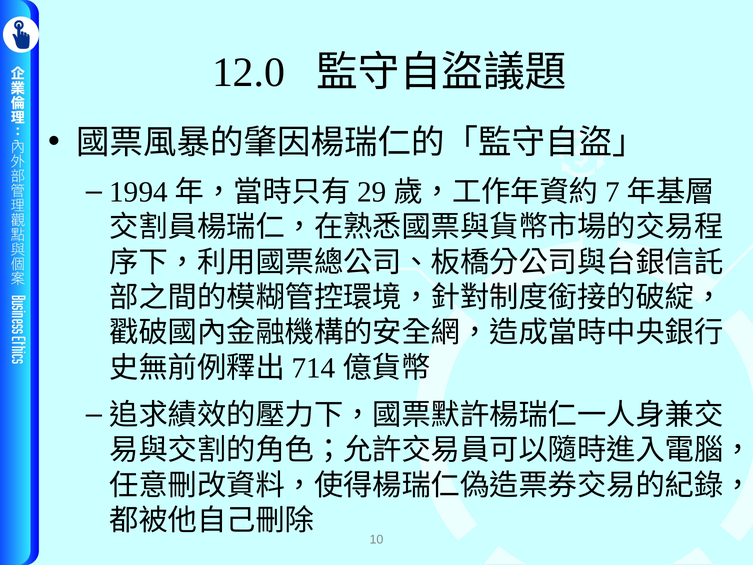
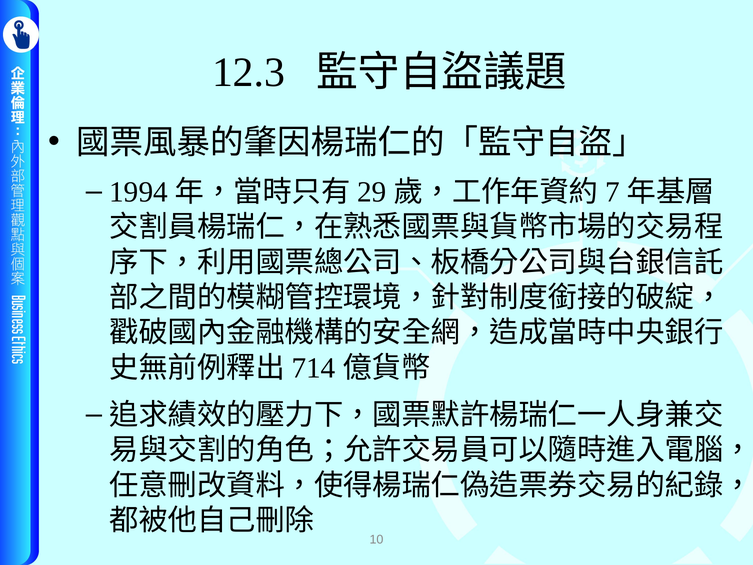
12.0: 12.0 -> 12.3 (249, 73)
